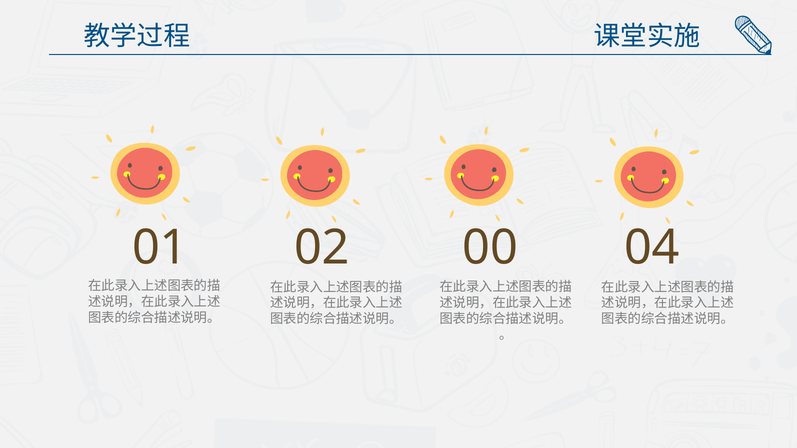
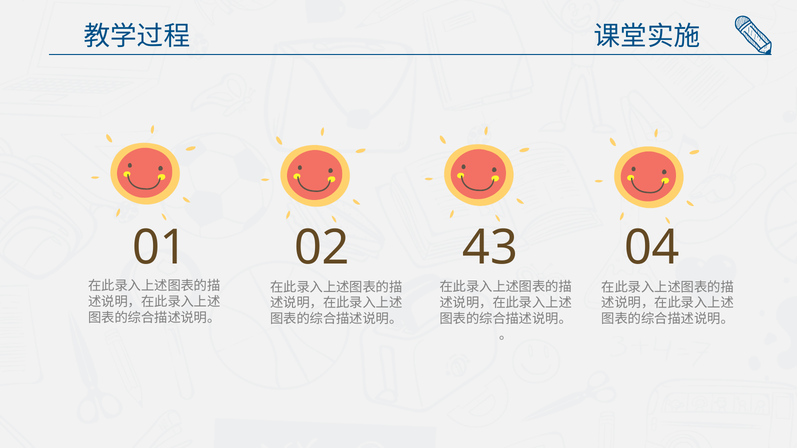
00: 00 -> 43 (490, 248)
